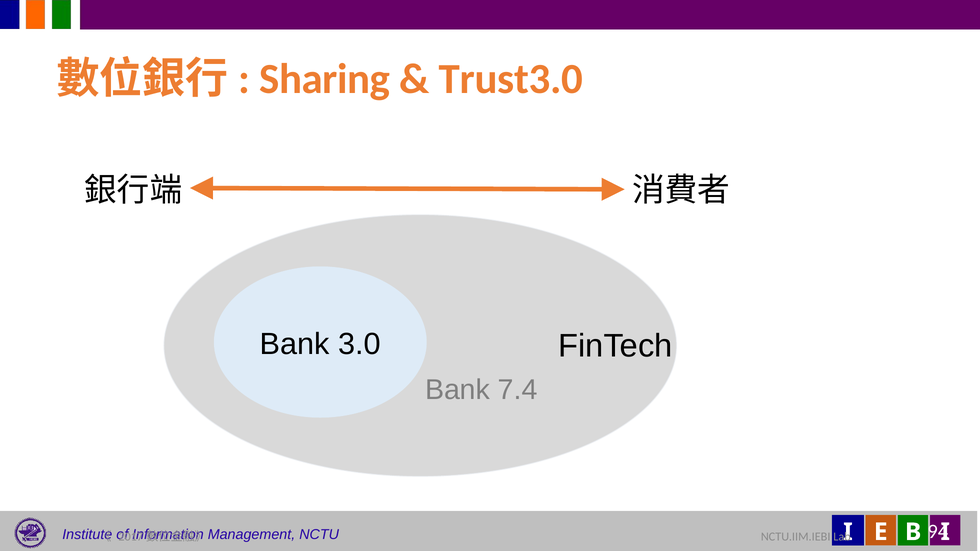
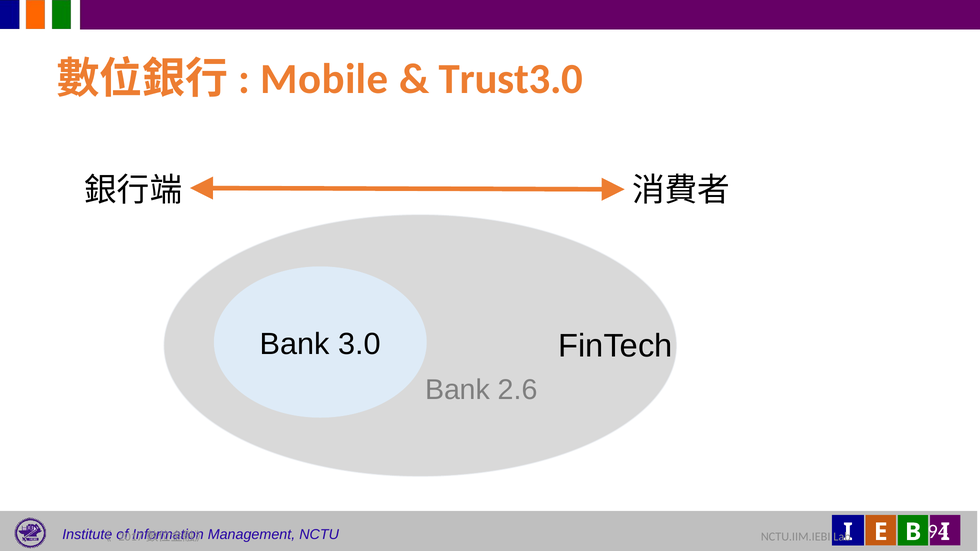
Sharing: Sharing -> Mobile (324, 79)
7.4: 7.4 -> 2.6 (518, 390)
